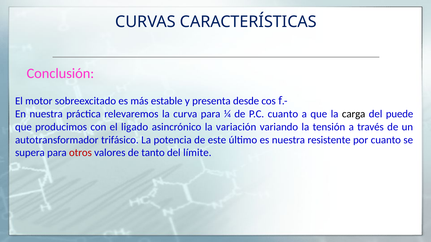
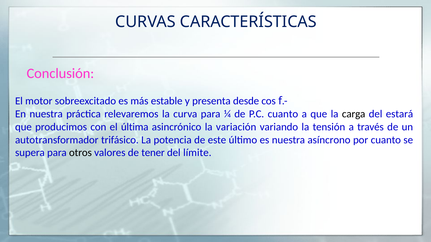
puede: puede -> estará (400, 114)
ligado: ligado -> última (135, 127)
resistente: resistente -> asíncrono (329, 140)
otros colour: red -> black (80, 153)
tanto: tanto -> tener (153, 153)
